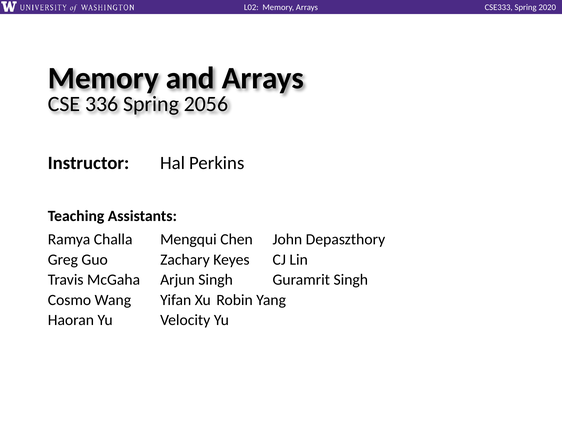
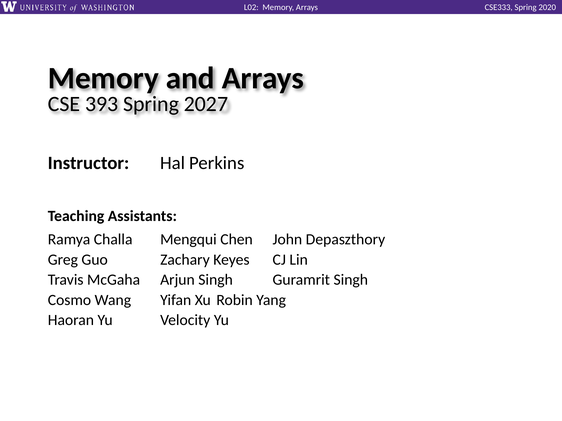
336: 336 -> 393 (102, 104)
2056: 2056 -> 2027 (206, 104)
